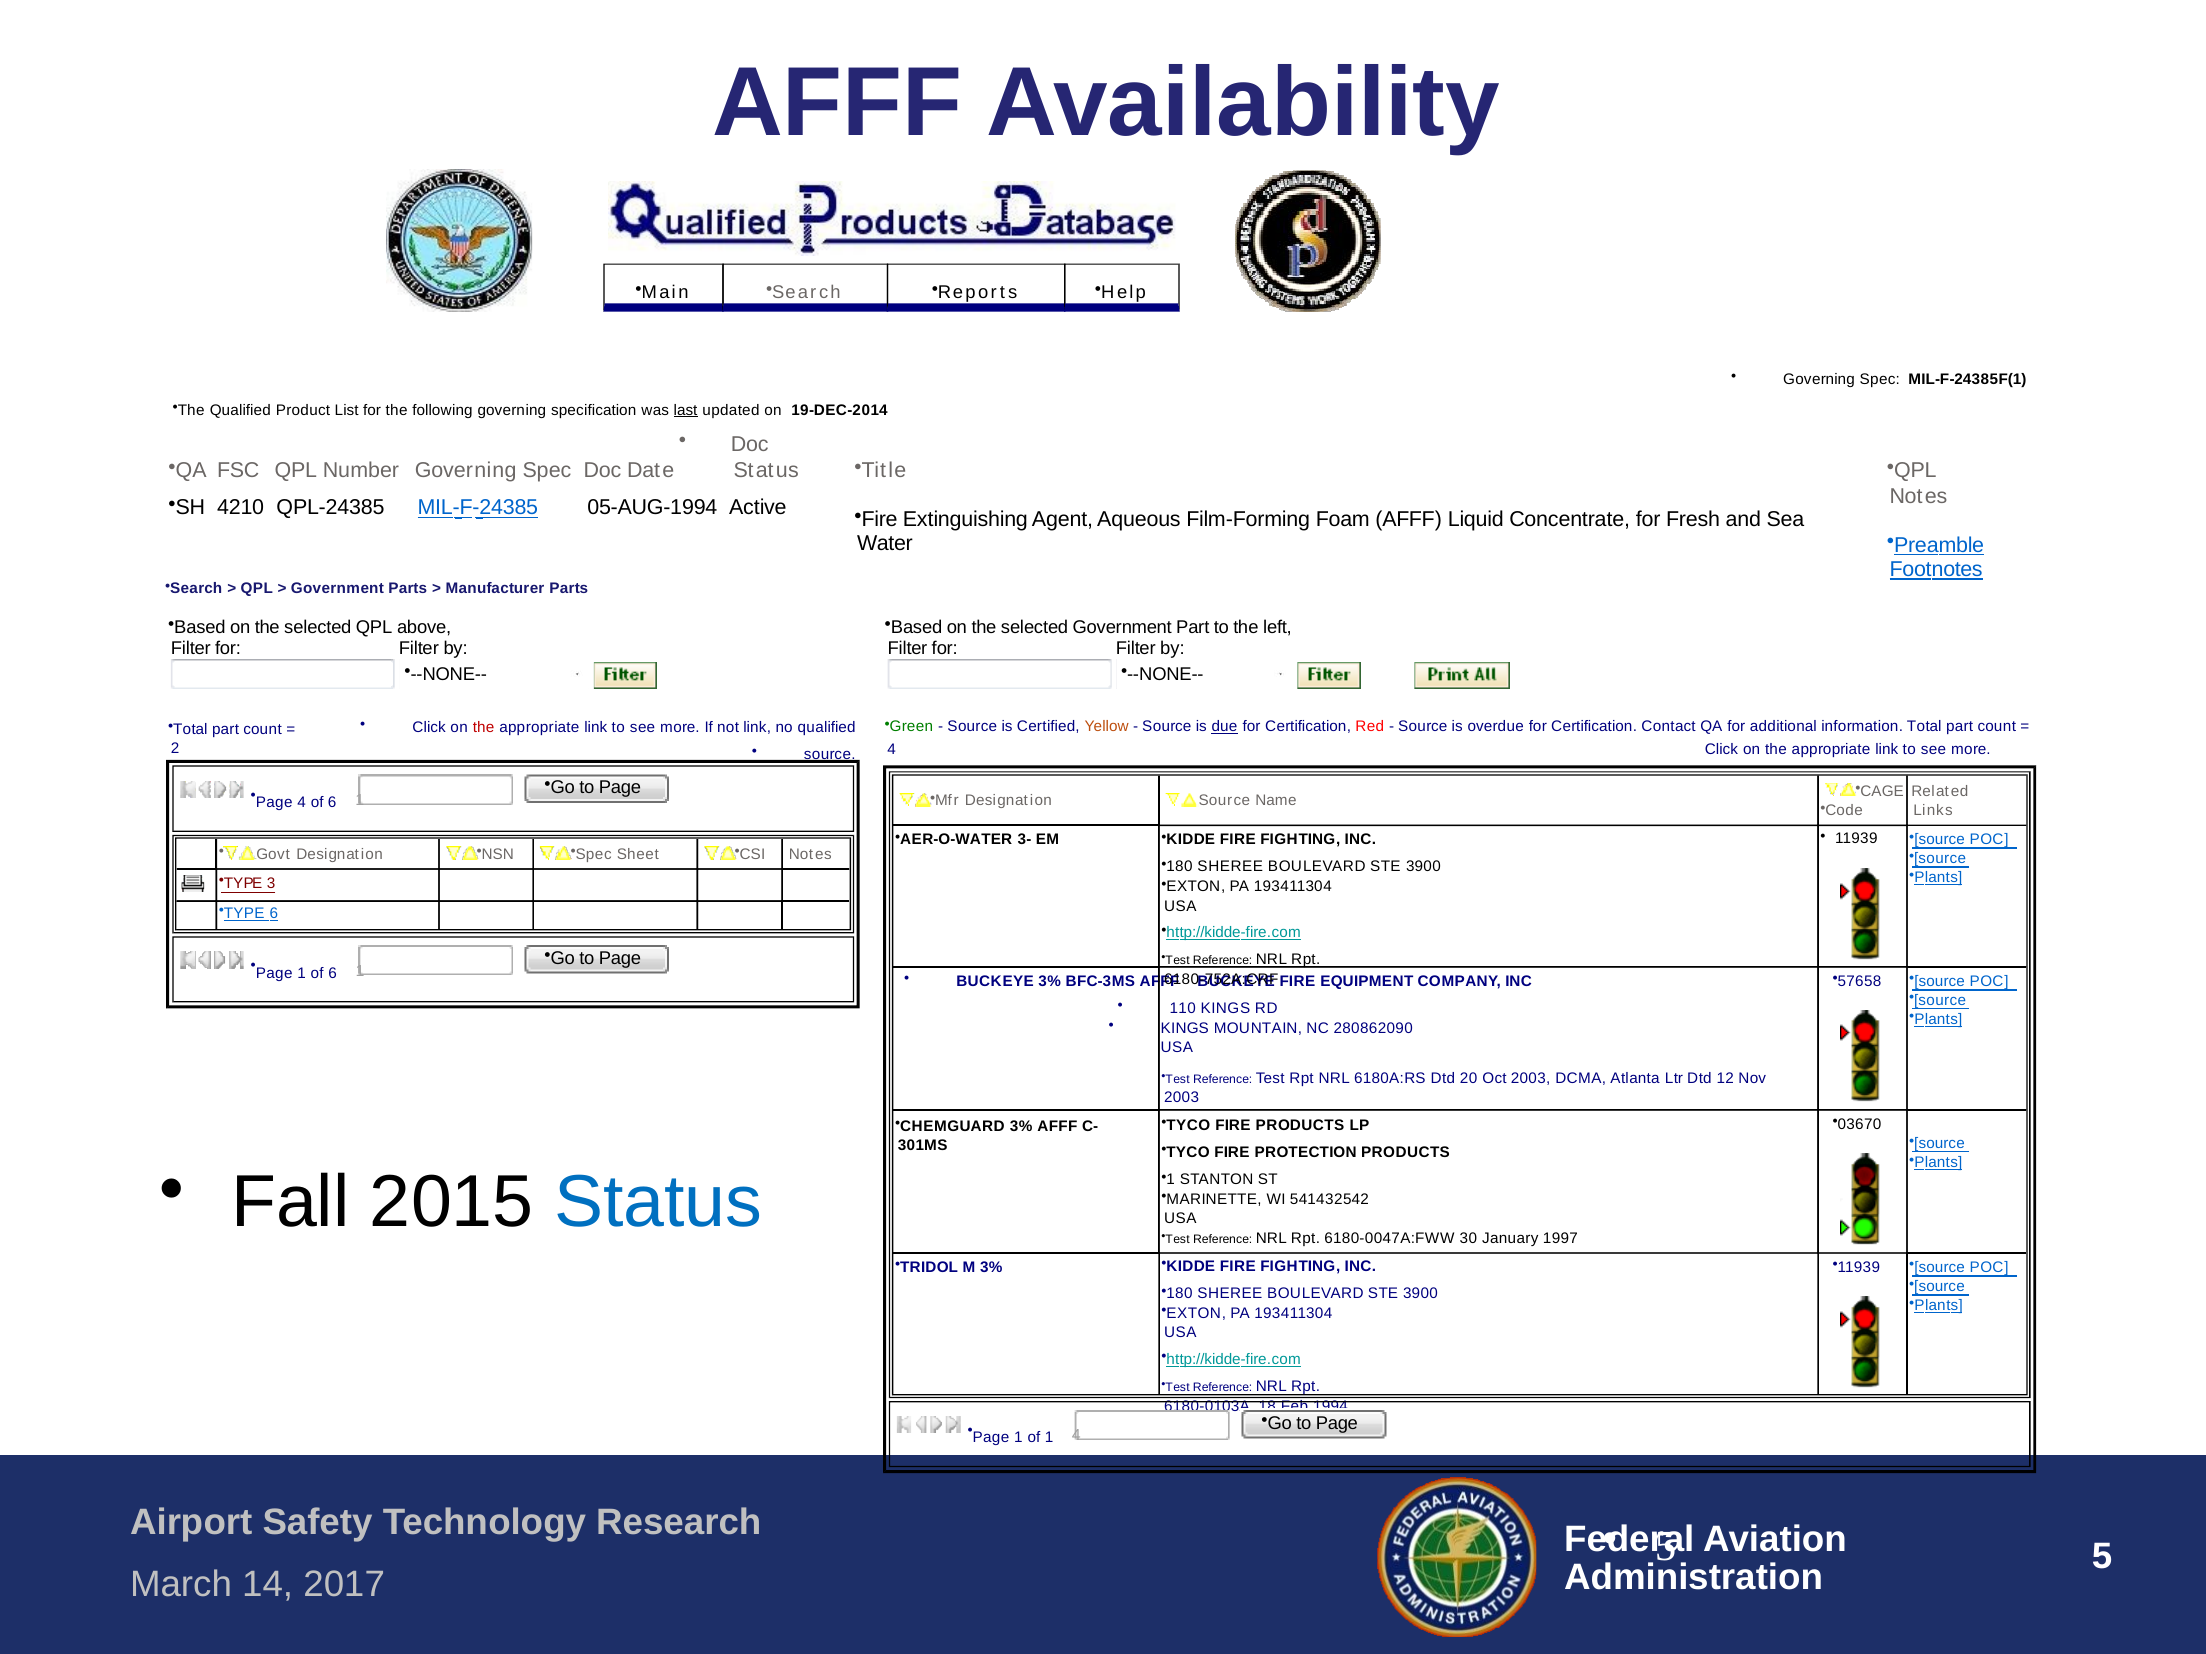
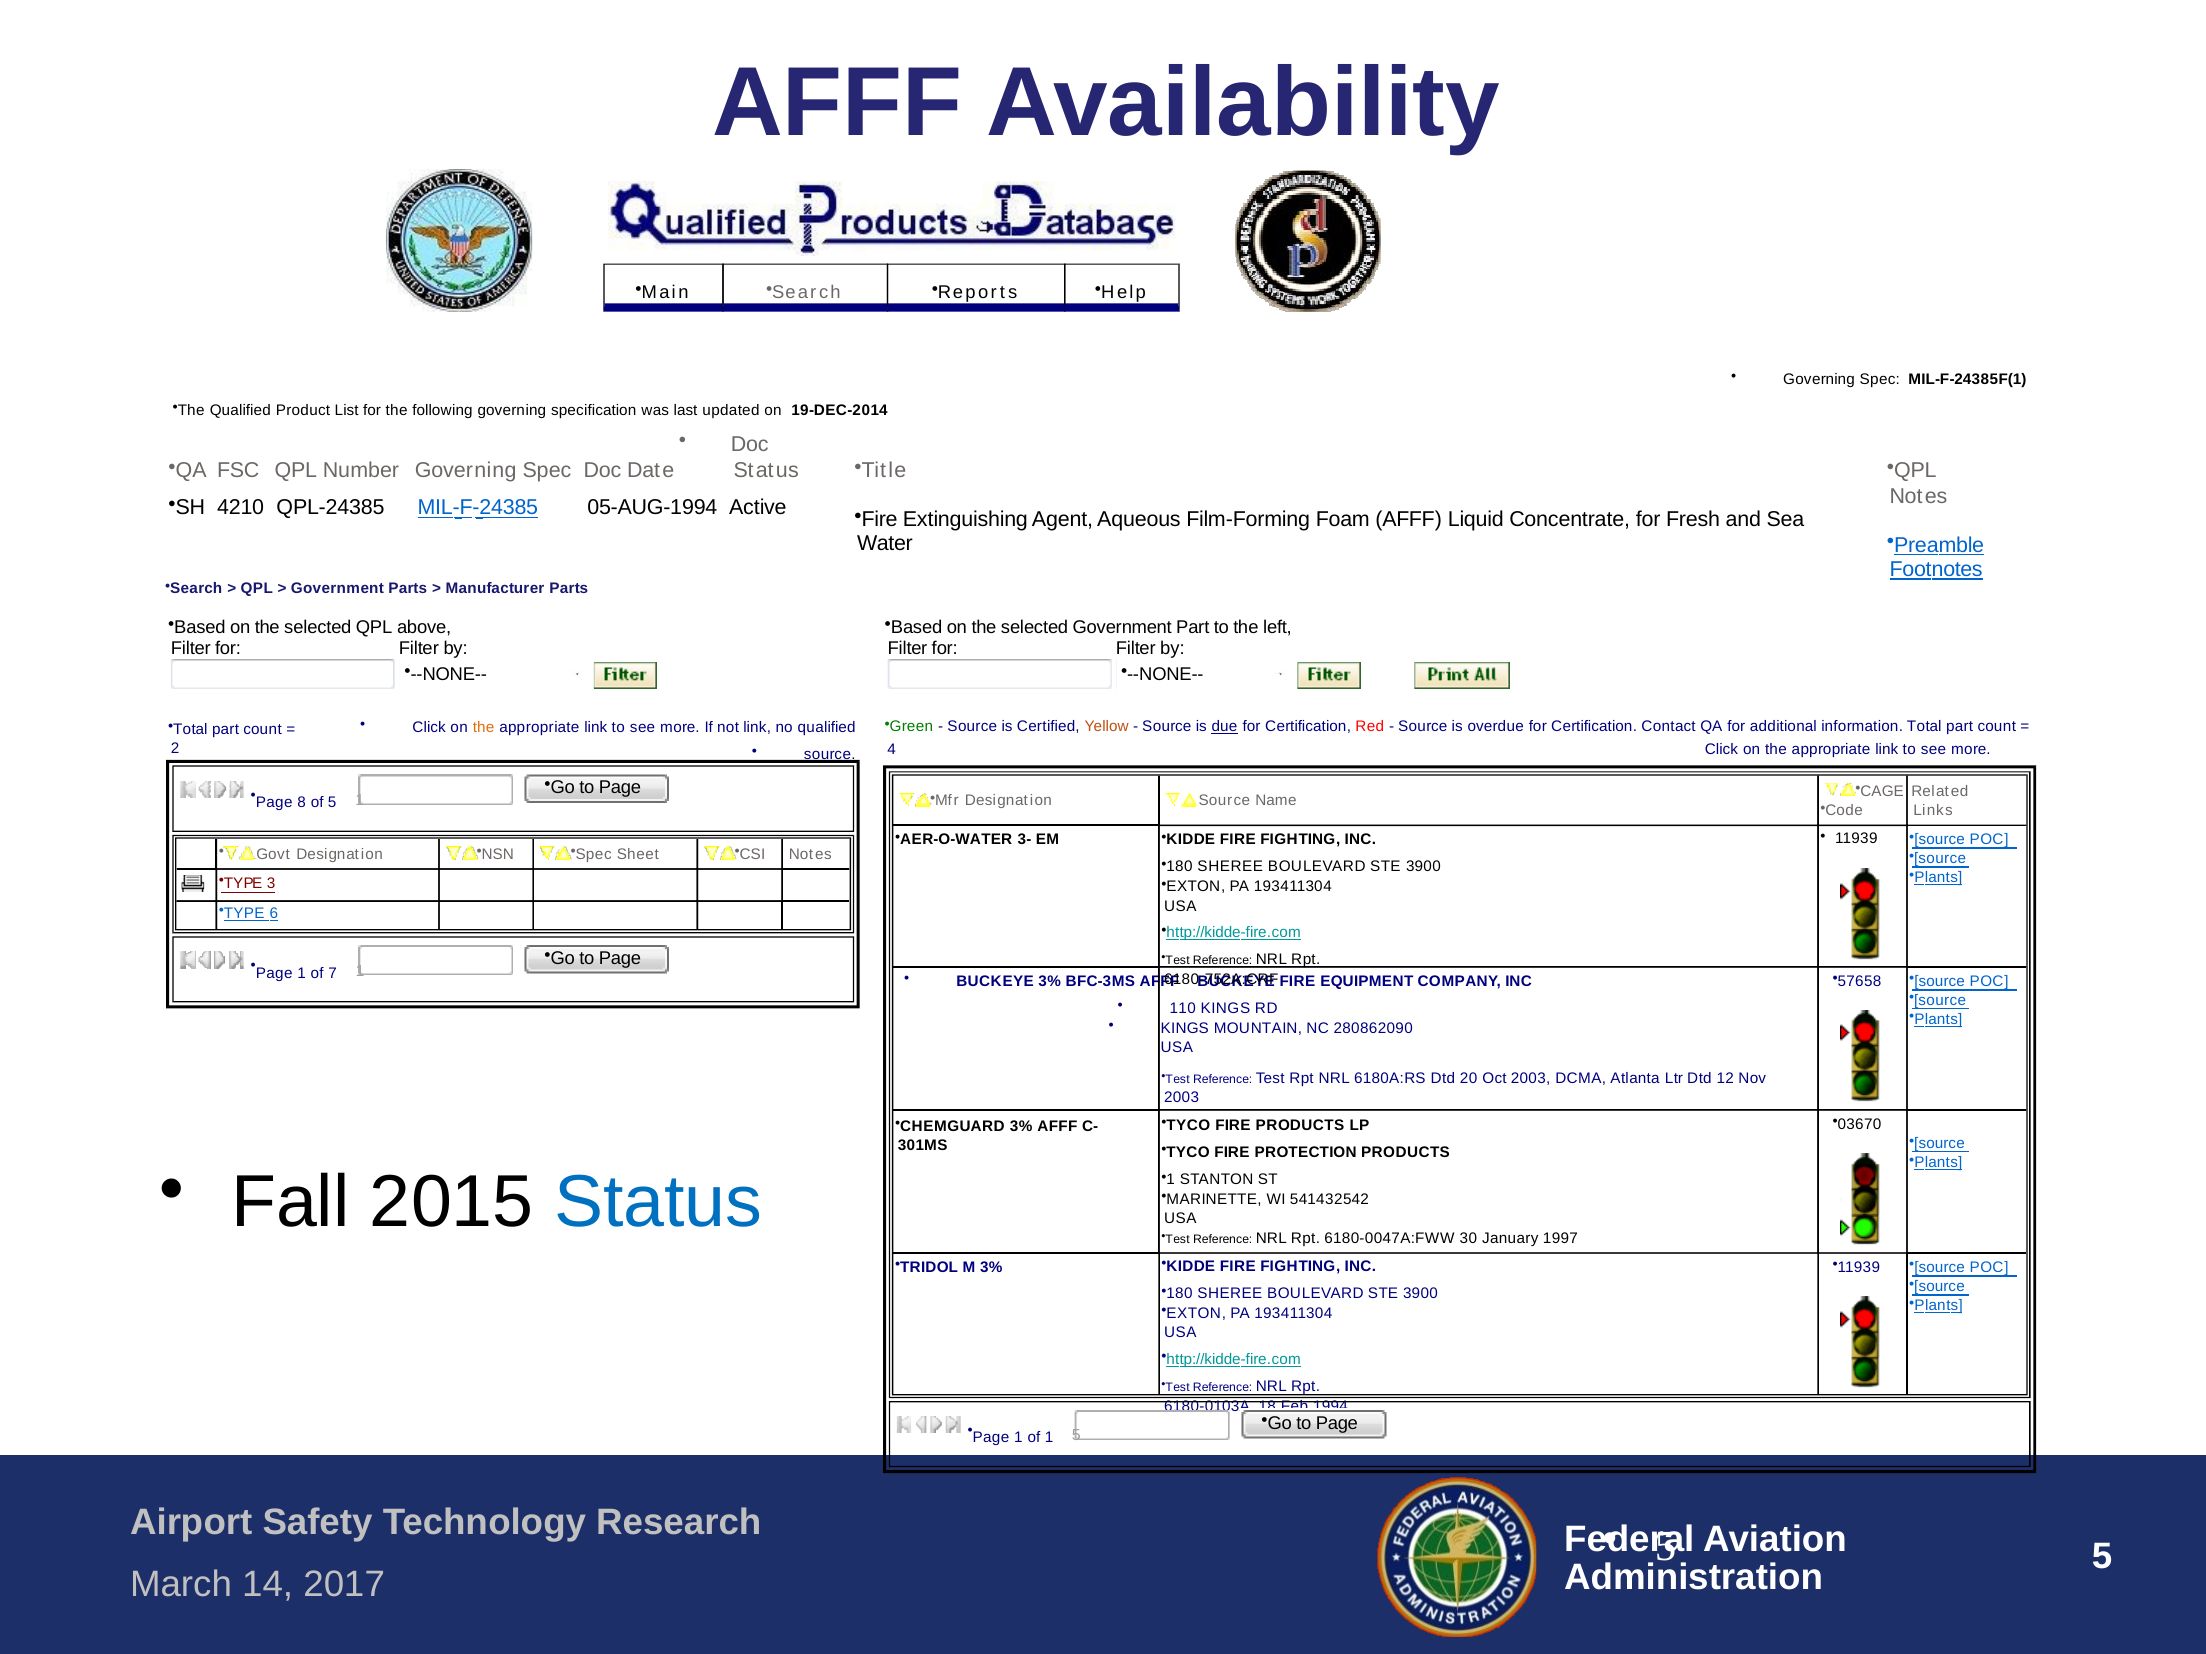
last underline: present -> none (686, 410)
the colour: red -> orange (484, 727)
Page 4: 4 -> 8 (302, 803)
6: 6 -> 5 (332, 803)
1 of 6: 6 -> 7 (333, 973)
1 4: 4 -> 5 (1076, 1436)
